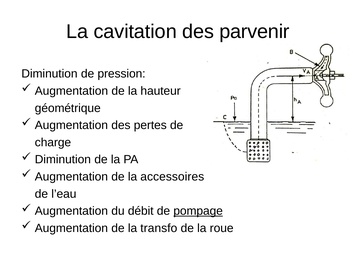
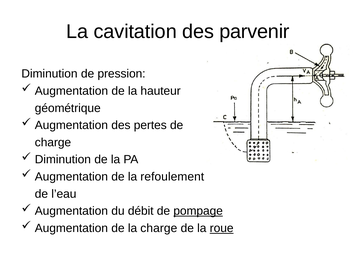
accessoires: accessoires -> refoulement (172, 177)
la transfo: transfo -> charge (159, 228)
roue underline: none -> present (222, 228)
